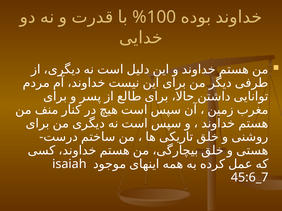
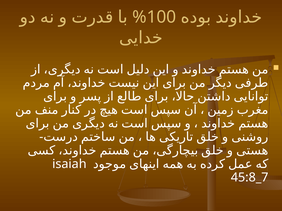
45:6_7: 45:6_7 -> 45:8_7 (250, 178)
